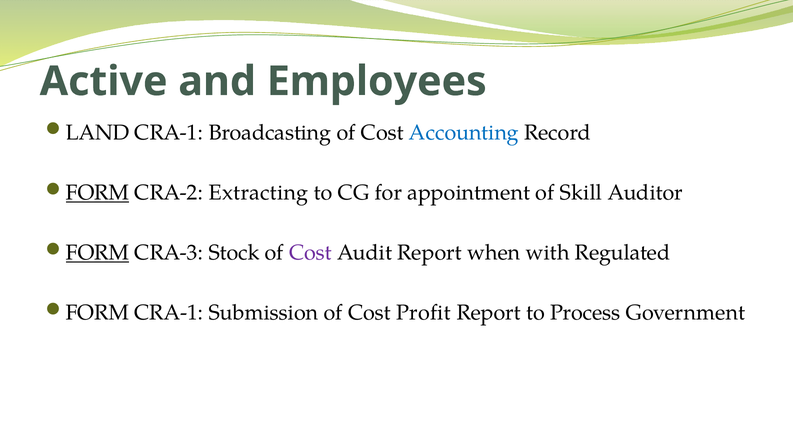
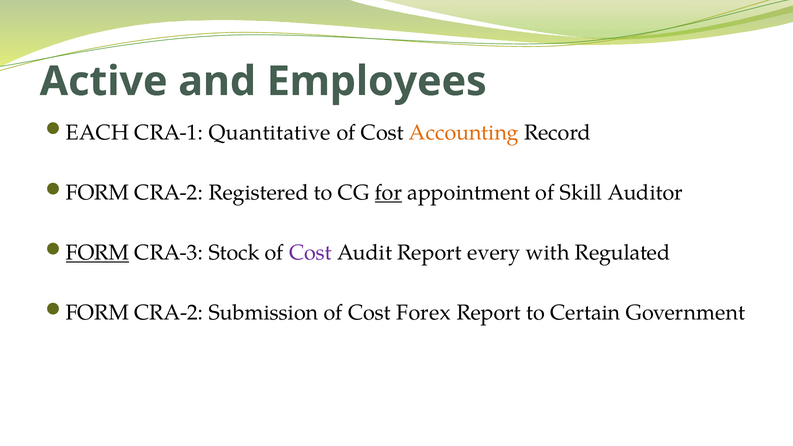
LAND: LAND -> EACH (97, 133)
Broadcasting: Broadcasting -> Quantitative (270, 133)
Accounting colour: blue -> orange (464, 133)
FORM underline: present -> none (97, 193)
Extracting: Extracting -> Registered (259, 193)
for underline: none -> present (388, 193)
when: when -> every (494, 253)
CRA-1: CRA-1 -> CRA-2 (169, 313)
Profit: Profit -> Forex (424, 313)
Process: Process -> Certain (585, 313)
